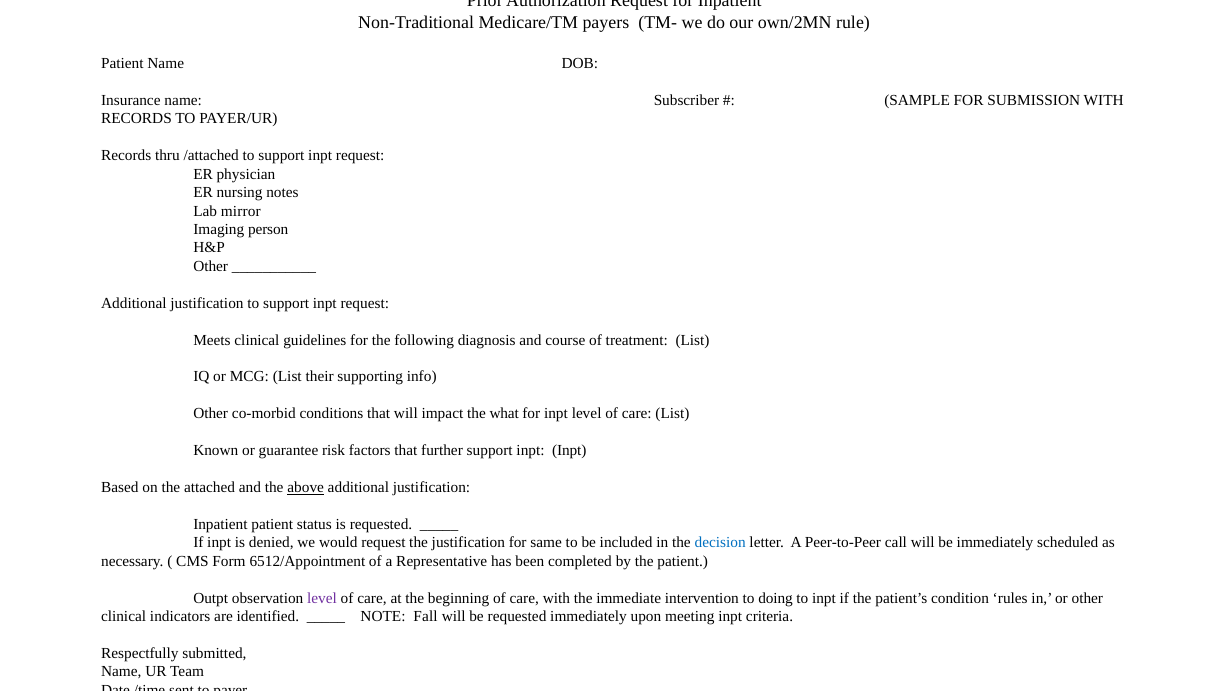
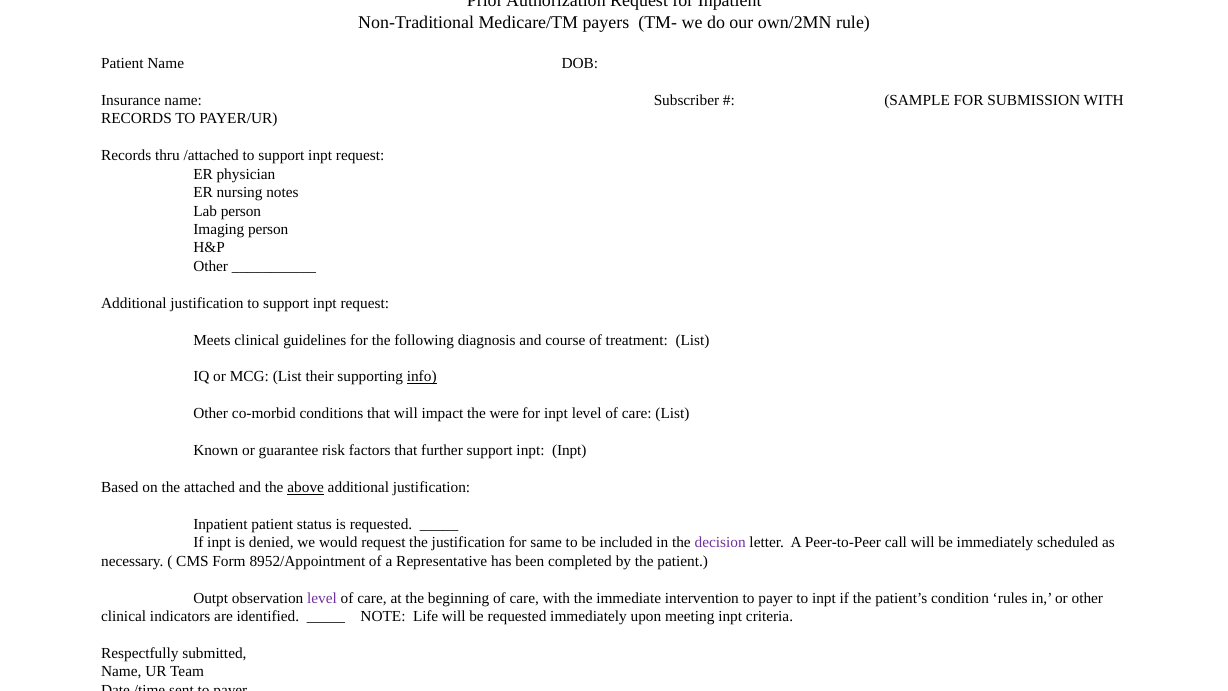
Lab mirror: mirror -> person (241, 211)
info underline: none -> present (422, 377)
what: what -> were (504, 414)
decision colour: blue -> purple (720, 542)
6512/Appointment: 6512/Appointment -> 8952/Appointment (307, 561)
doing: doing -> payer (775, 598)
Fall: Fall -> Life (426, 616)
